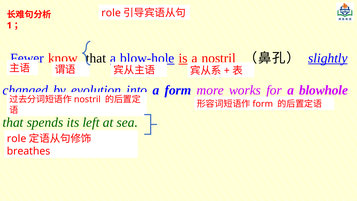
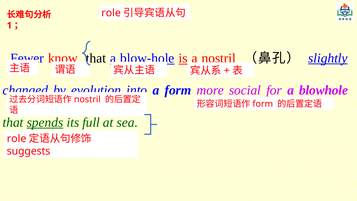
works: works -> social (245, 90)
spends underline: none -> present (45, 122)
left: left -> full (91, 122)
breathes: breathes -> suggests (29, 151)
